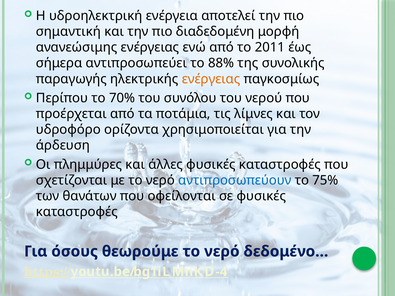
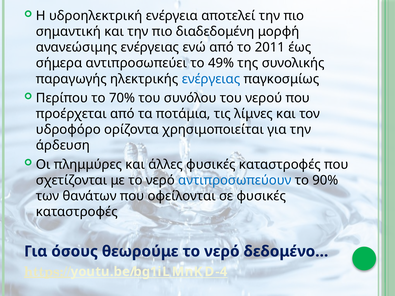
88%: 88% -> 49% (221, 63)
ενέργειας colour: orange -> blue (211, 79)
75%: 75% -> 90% (325, 180)
